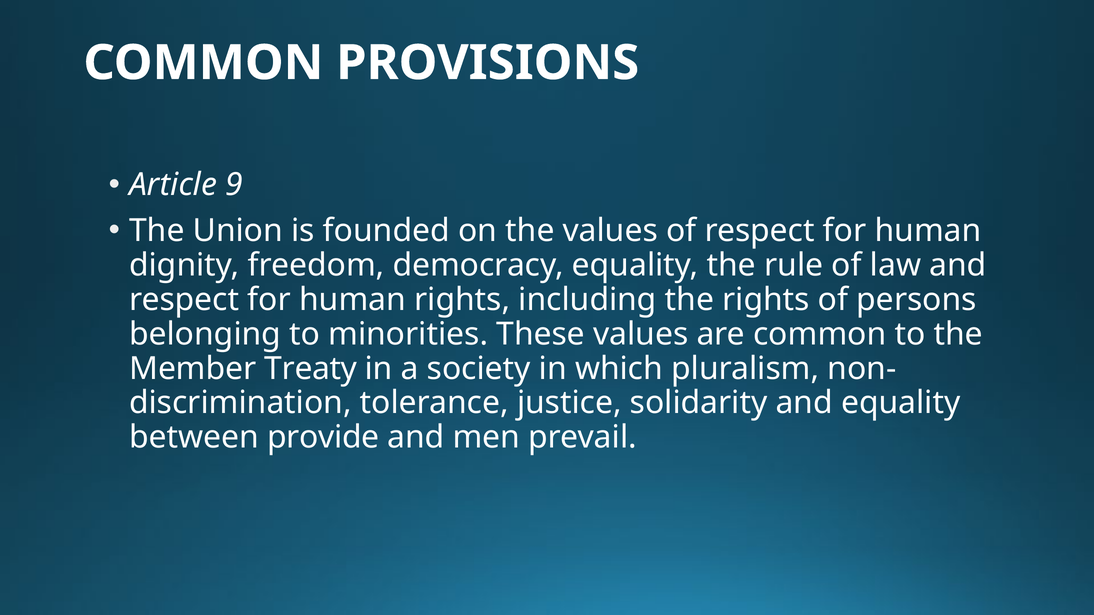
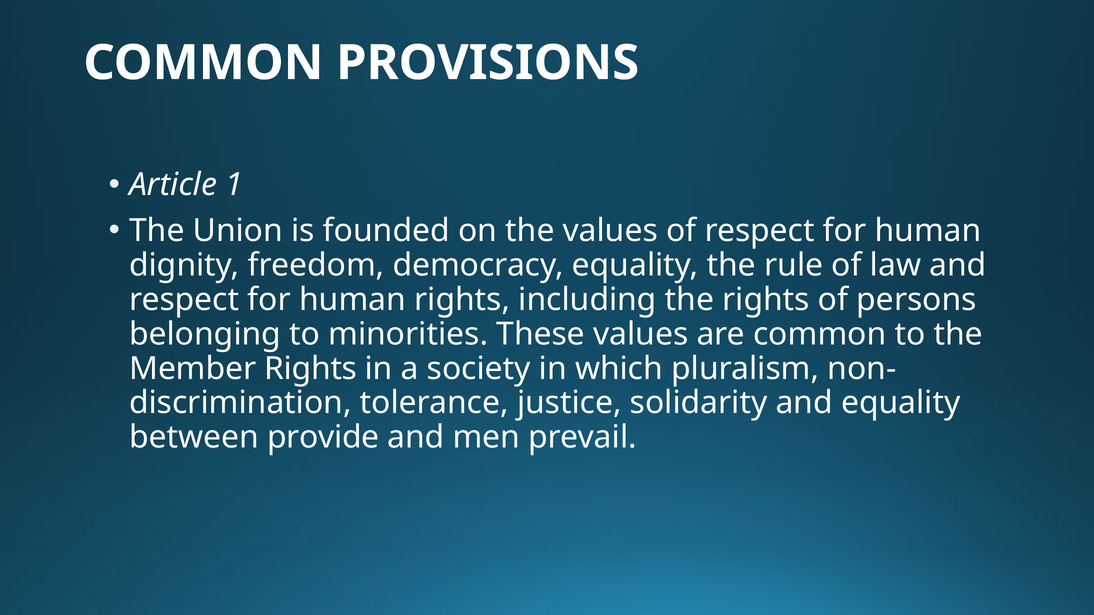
9: 9 -> 1 (234, 185)
Member Treaty: Treaty -> Rights (311, 369)
